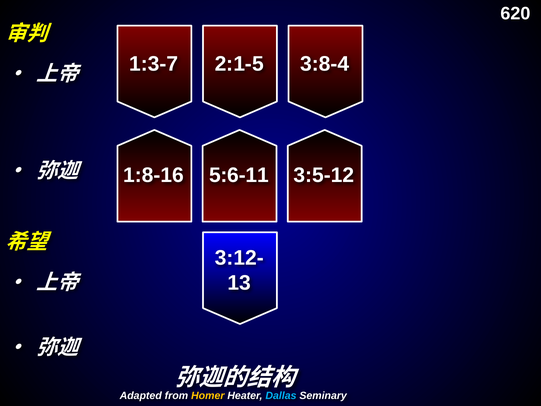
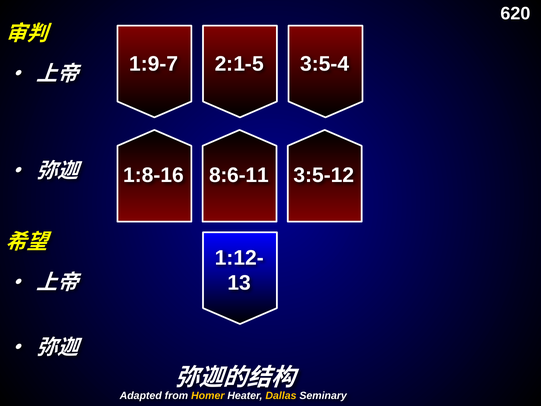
1:3-7: 1:3-7 -> 1:9-7 (154, 64)
3:8-4: 3:8-4 -> 3:5-4 (325, 64)
5:6-11: 5:6-11 -> 8:6-11 (239, 175)
3:12-: 3:12- -> 1:12- (239, 258)
Dallas colour: light blue -> yellow (281, 395)
